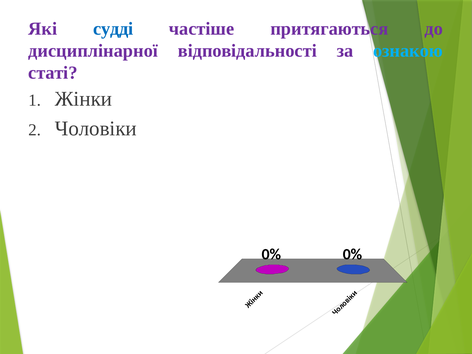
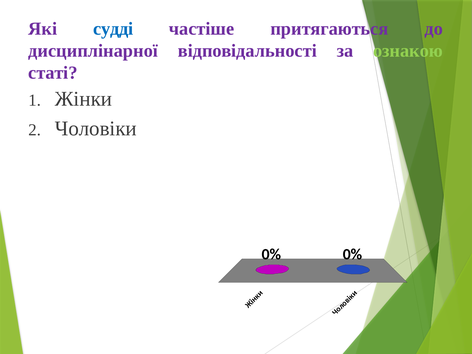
ознакою colour: light blue -> light green (408, 51)
